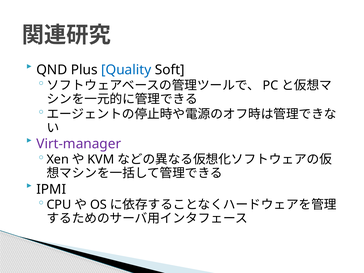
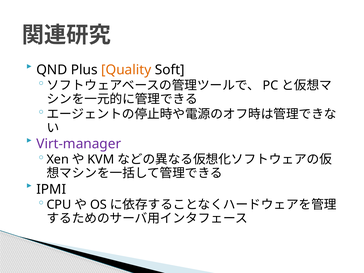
Quality colour: blue -> orange (126, 70)
